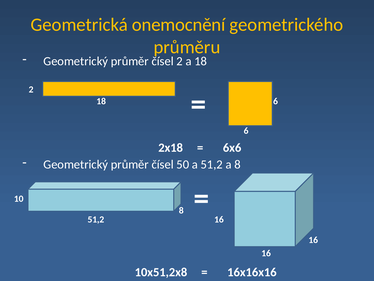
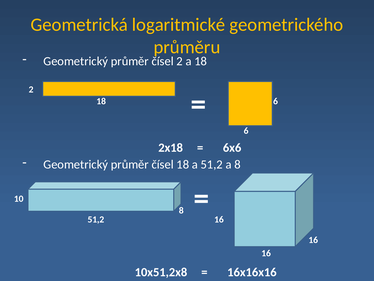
onemocnění: onemocnění -> logaritmické (179, 25)
čísel 50: 50 -> 18 (183, 164)
